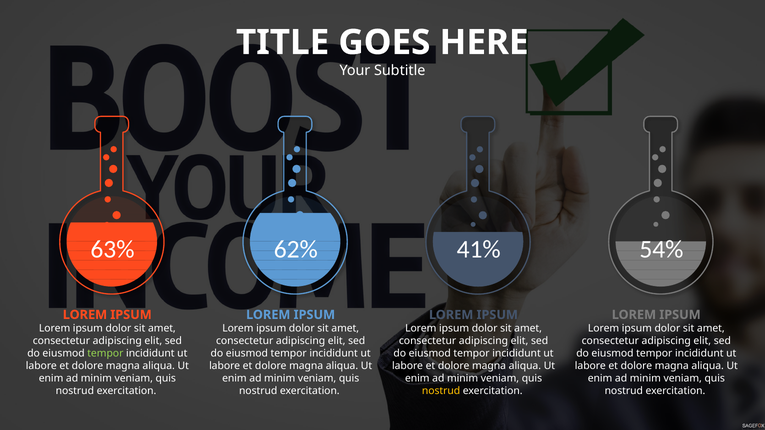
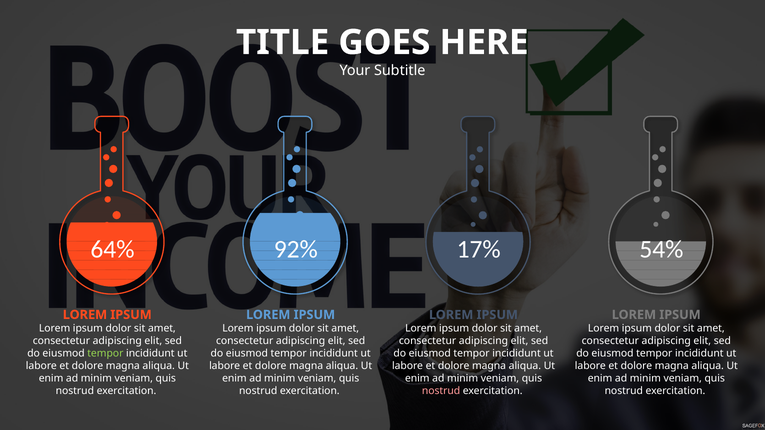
63%: 63% -> 64% (112, 249)
62%: 62% -> 92% (296, 249)
41%: 41% -> 17% (479, 250)
nostrud colour: yellow -> pink (441, 391)
